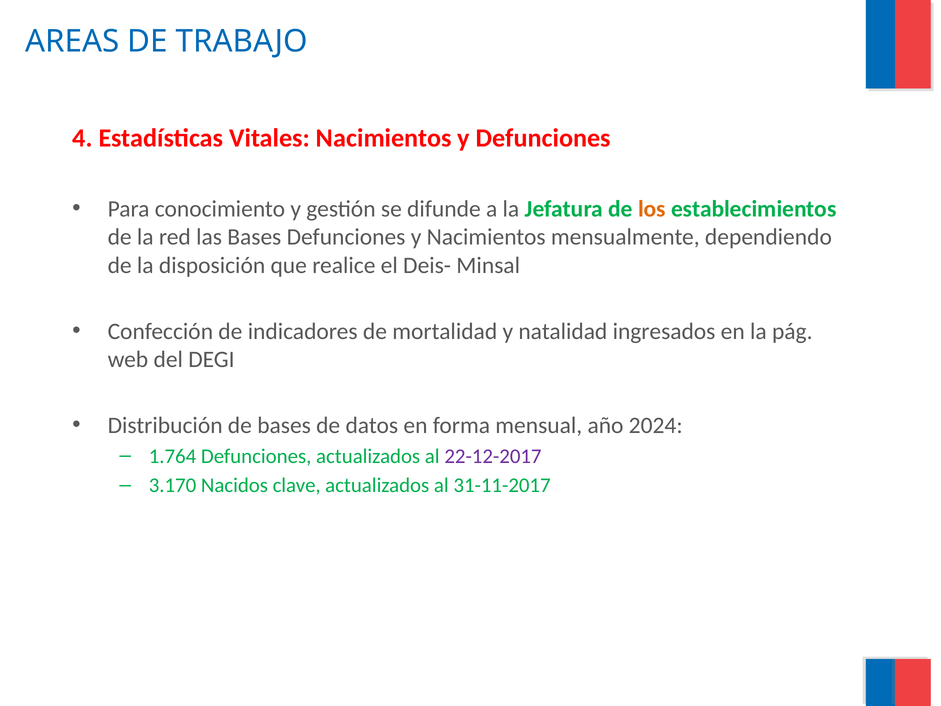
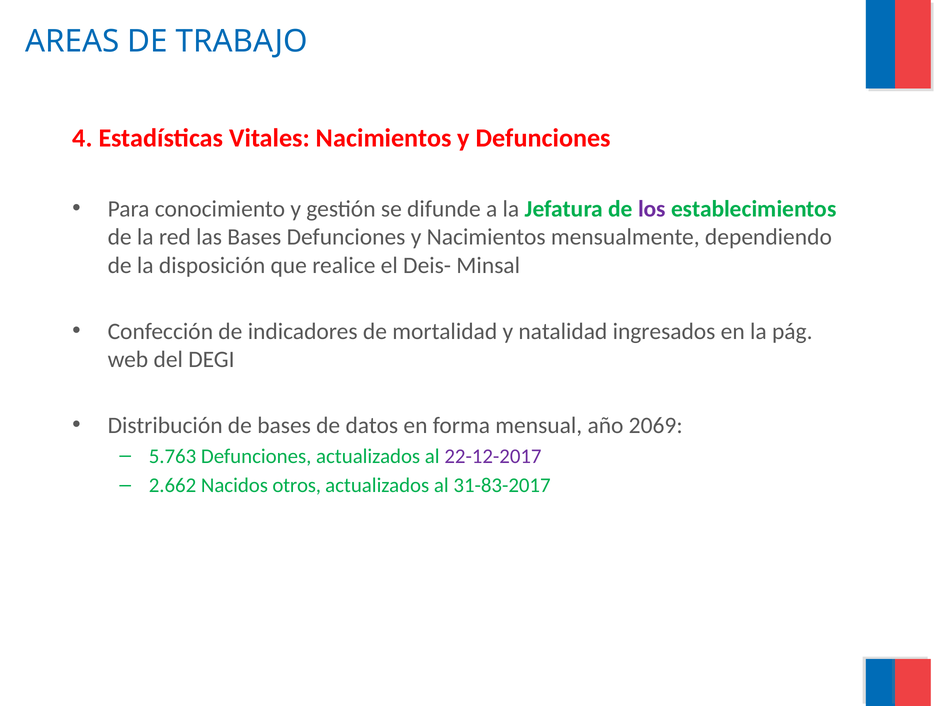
los colour: orange -> purple (652, 209)
2024: 2024 -> 2069 (656, 425)
1.764: 1.764 -> 5.763 (173, 456)
3.170: 3.170 -> 2.662 (173, 485)
clave: clave -> otros (297, 485)
31-11-2017: 31-11-2017 -> 31-83-2017 (502, 485)
